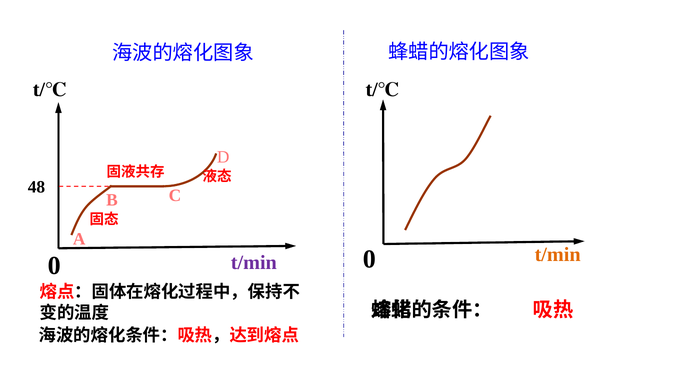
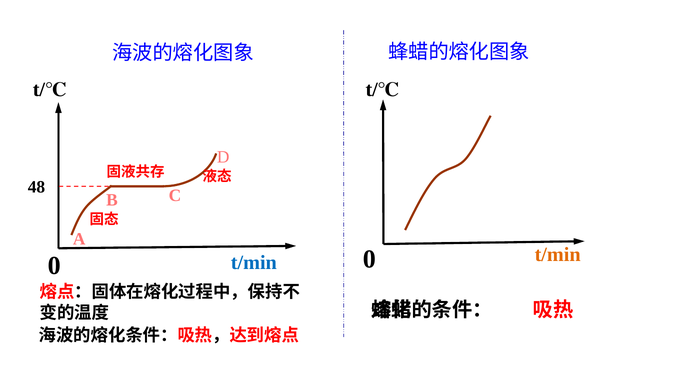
t/min colour: purple -> blue (254, 263)
